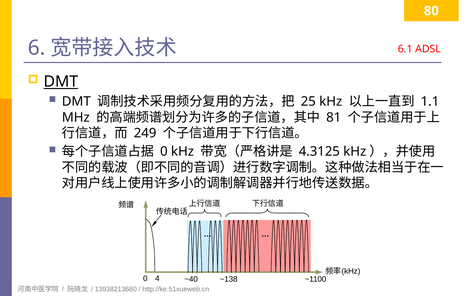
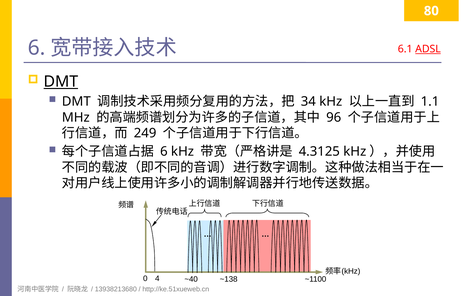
ADSL underline: none -> present (428, 49)
25: 25 -> 34 (308, 101)
81: 81 -> 96 (334, 117)
0: 0 -> 6 (164, 151)
